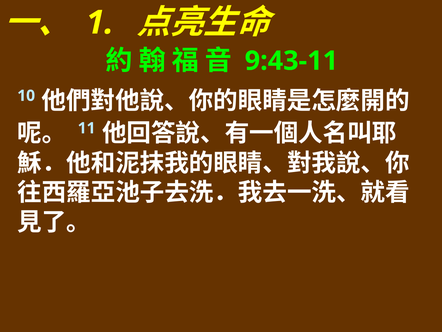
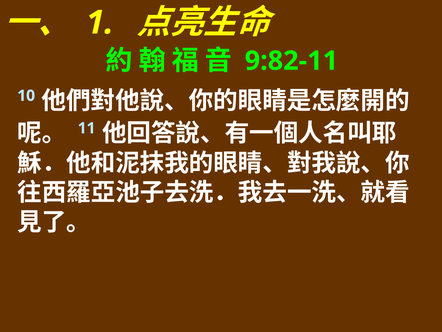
9:43-11: 9:43-11 -> 9:82-11 (291, 61)
